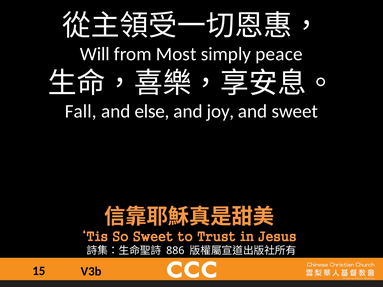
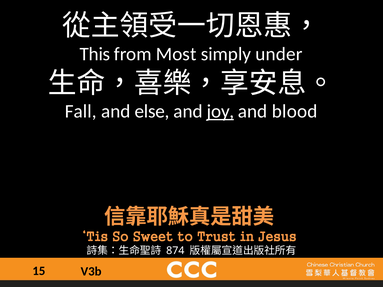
Will: Will -> This (95, 54)
peace: peace -> under (279, 54)
joy underline: none -> present (220, 112)
and sweet: sweet -> blood (295, 112)
886: 886 -> 874 (175, 251)
